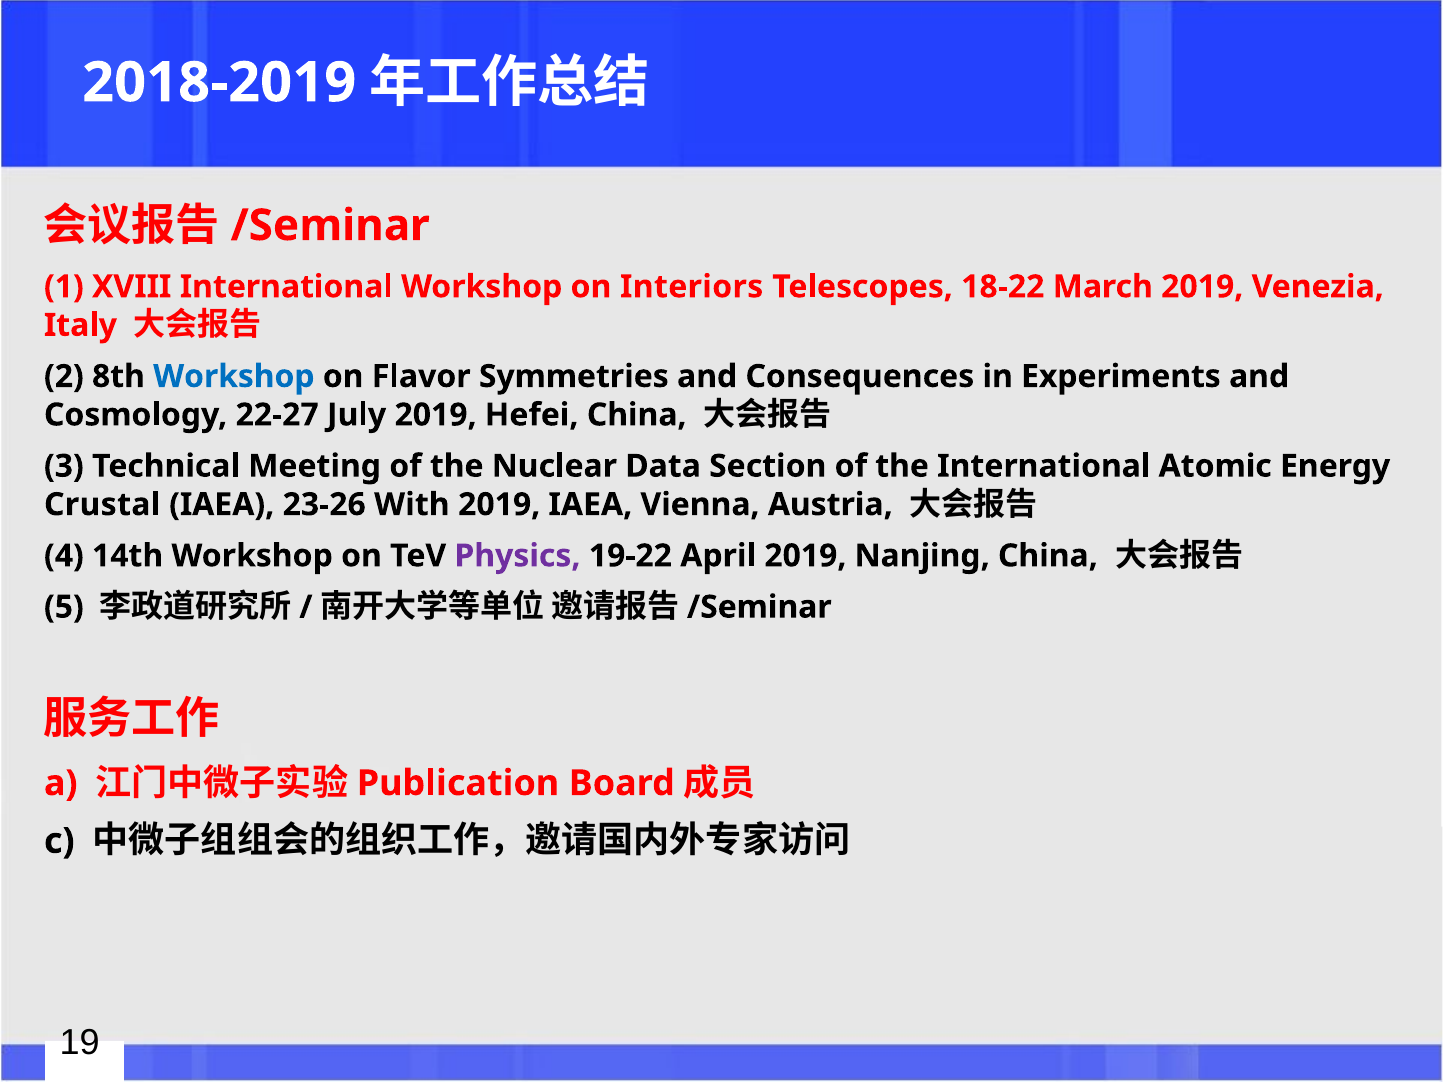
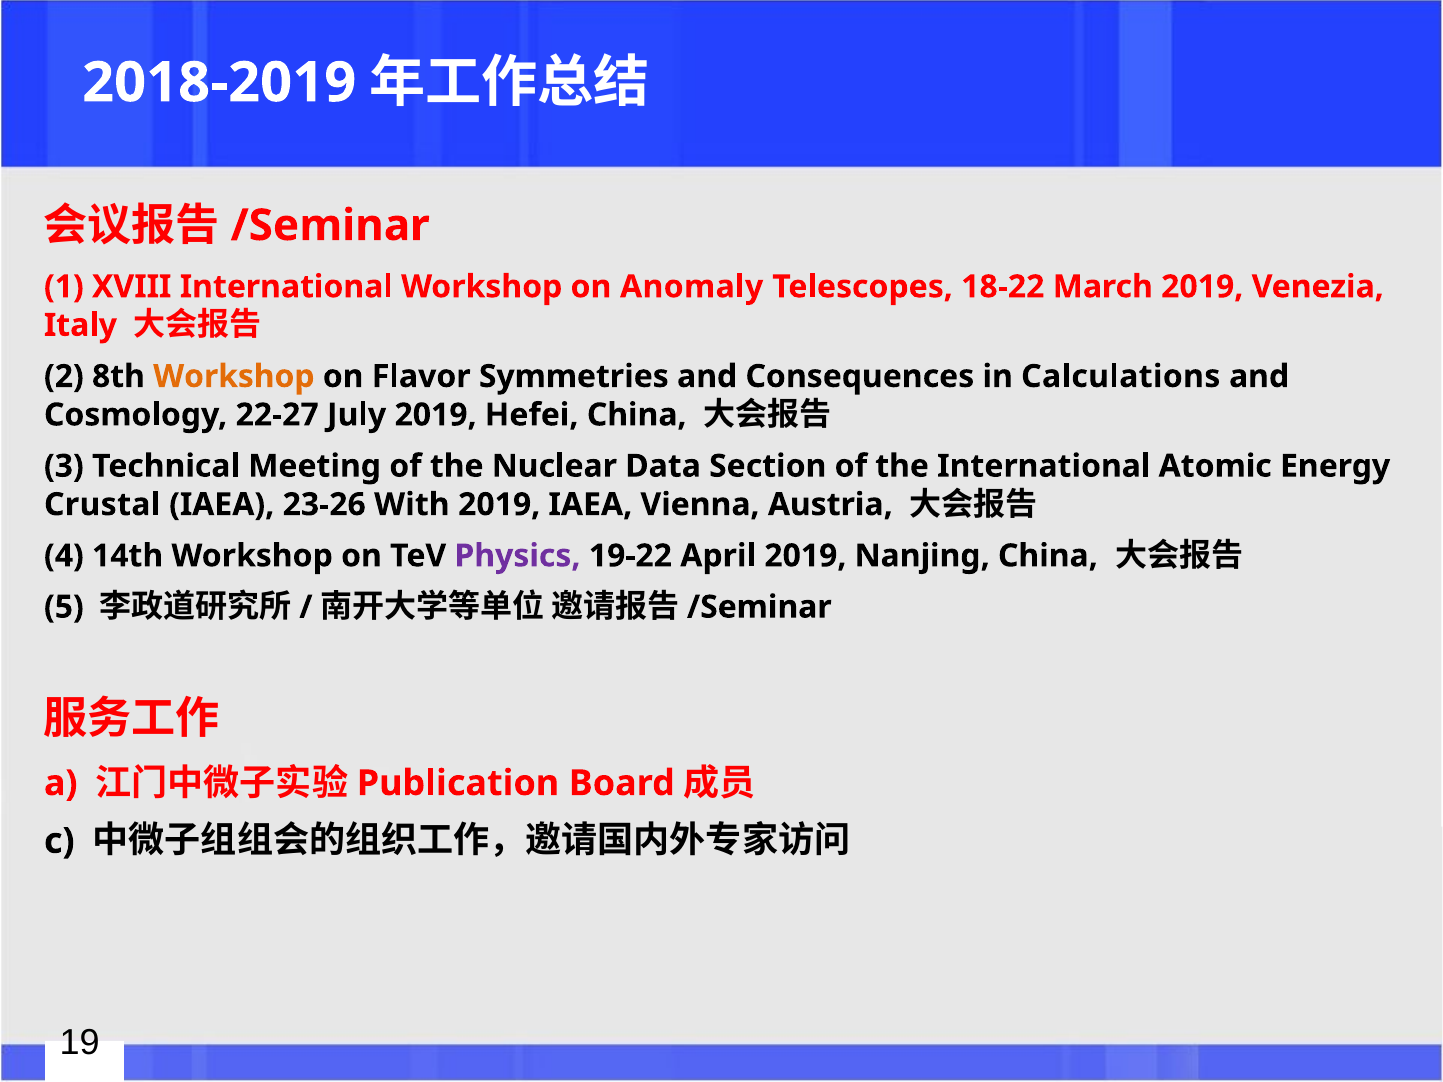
Interiors: Interiors -> Anomaly (692, 287)
Workshop colour: blue -> orange (234, 377)
Experiments: Experiments -> Calculations (1121, 377)
